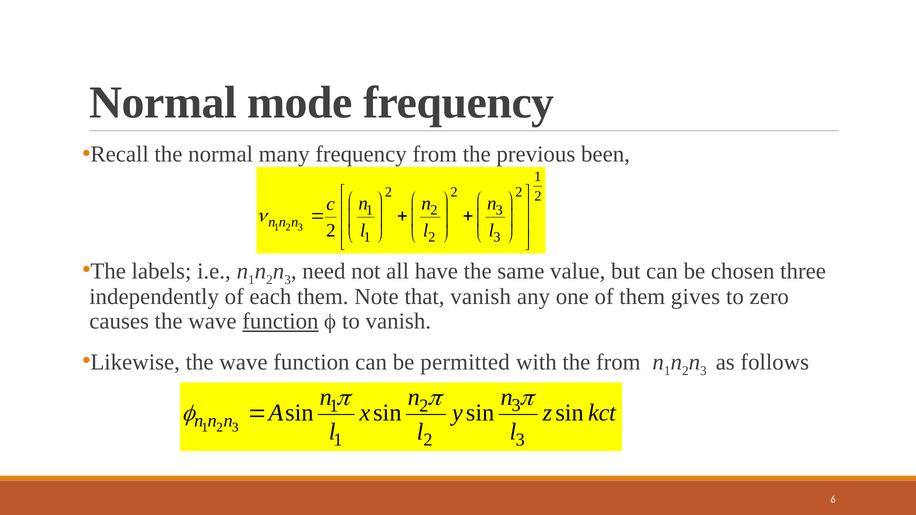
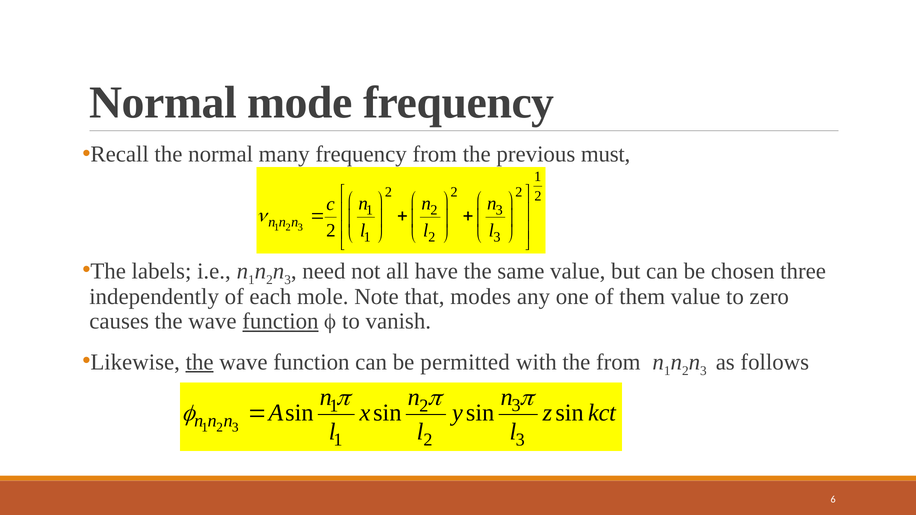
been: been -> must (606, 154)
each them: them -> mole (323, 297)
that vanish: vanish -> modes (481, 297)
them gives: gives -> value (696, 297)
the underline: none -> present (200, 362)
